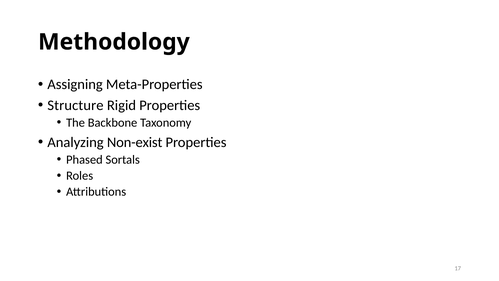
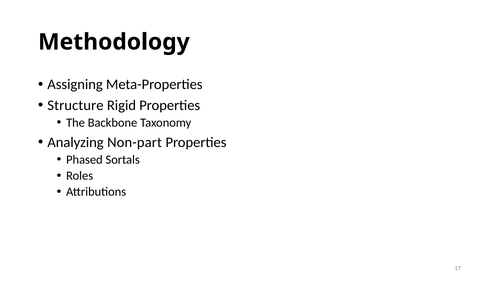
Non-exist: Non-exist -> Non-part (135, 142)
